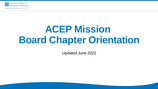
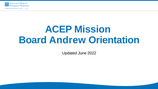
Chapter: Chapter -> Andrew (68, 40)
